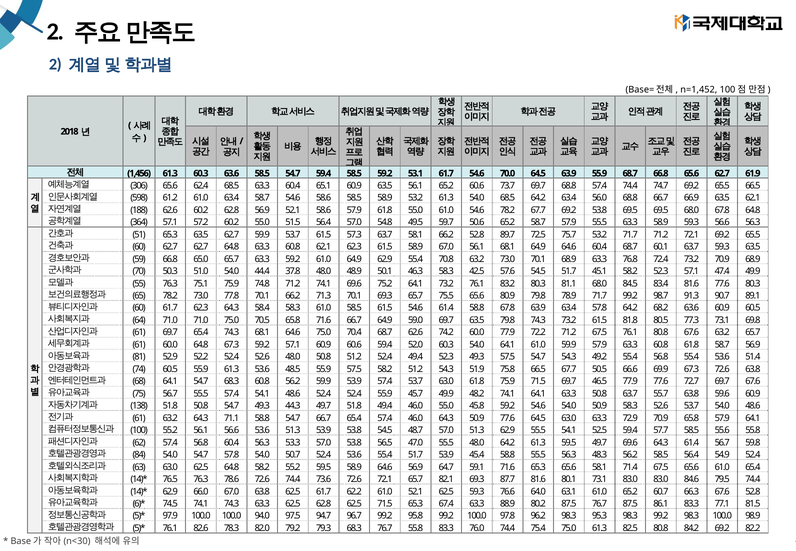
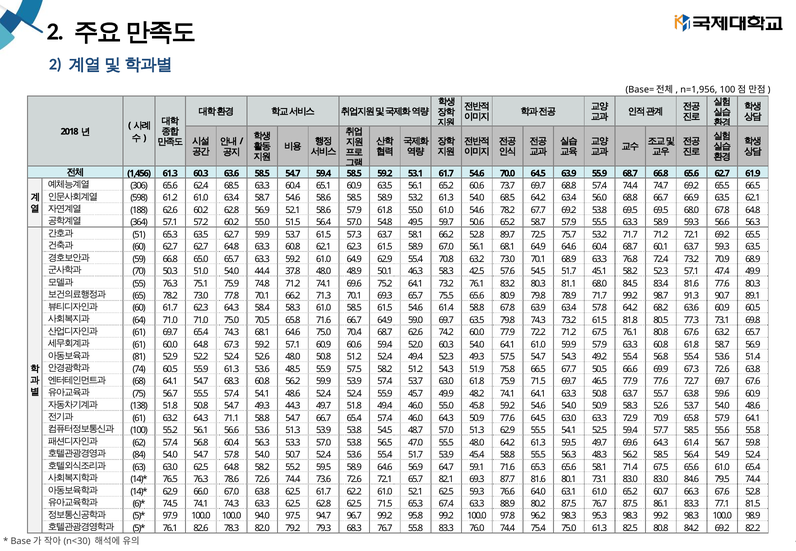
n=1,452: n=1,452 -> n=1,956 (699, 90)
